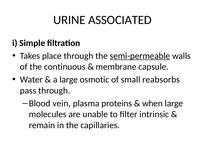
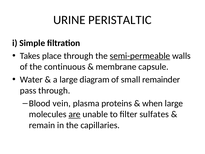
ASSOCIATED: ASSOCIATED -> PERISTALTIC (120, 20)
osmotic: osmotic -> diagram (95, 79)
reabsorbs: reabsorbs -> remainder (161, 79)
are underline: none -> present (75, 114)
intrinsic: intrinsic -> sulfates (154, 114)
